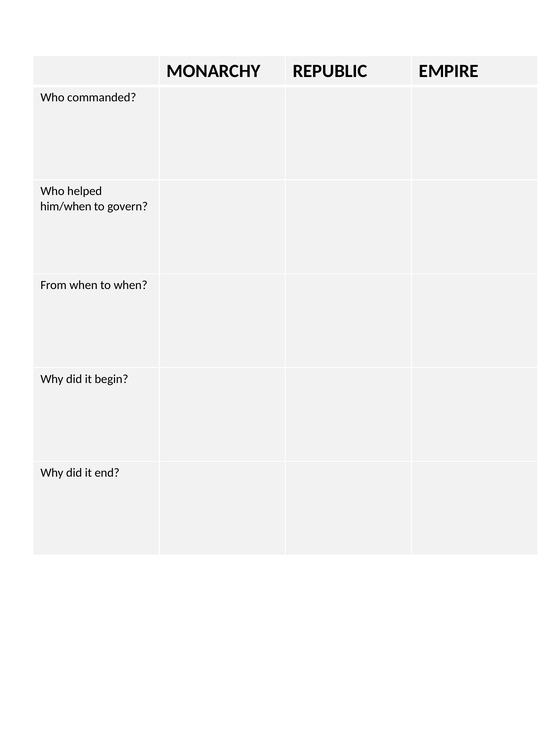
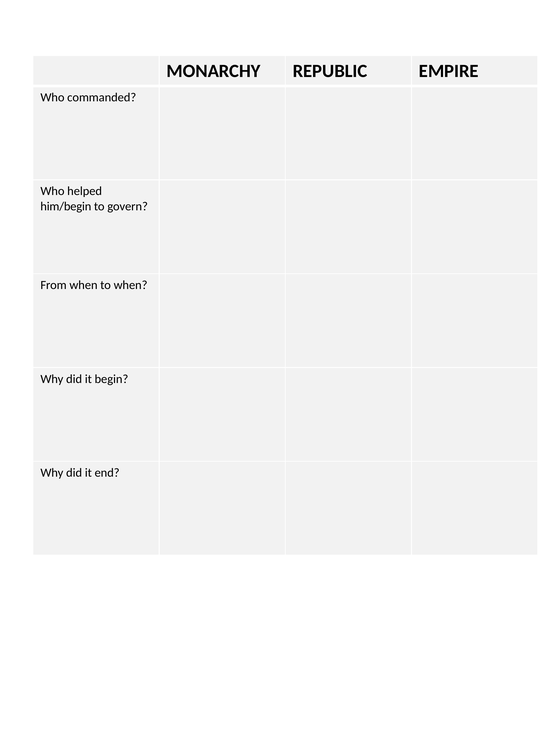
him/when: him/when -> him/begin (66, 206)
